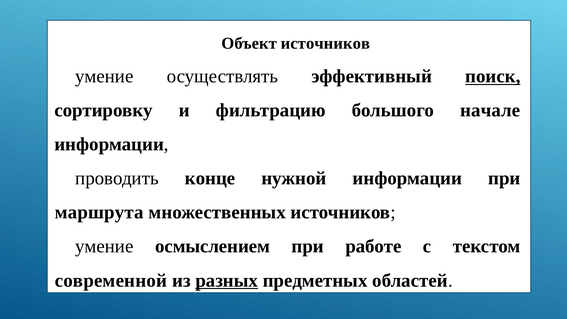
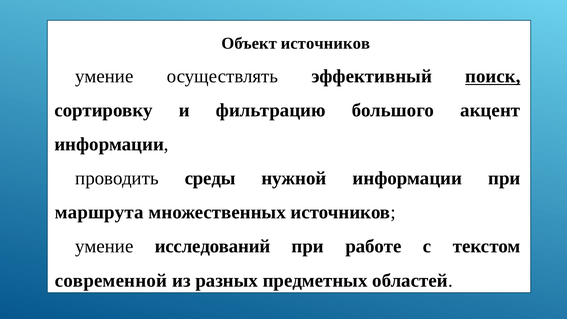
начале: начале -> акцент (490, 110)
конце: конце -> среды (210, 178)
осмыслением: осмыслением -> исследований (213, 246)
разных underline: present -> none (227, 280)
